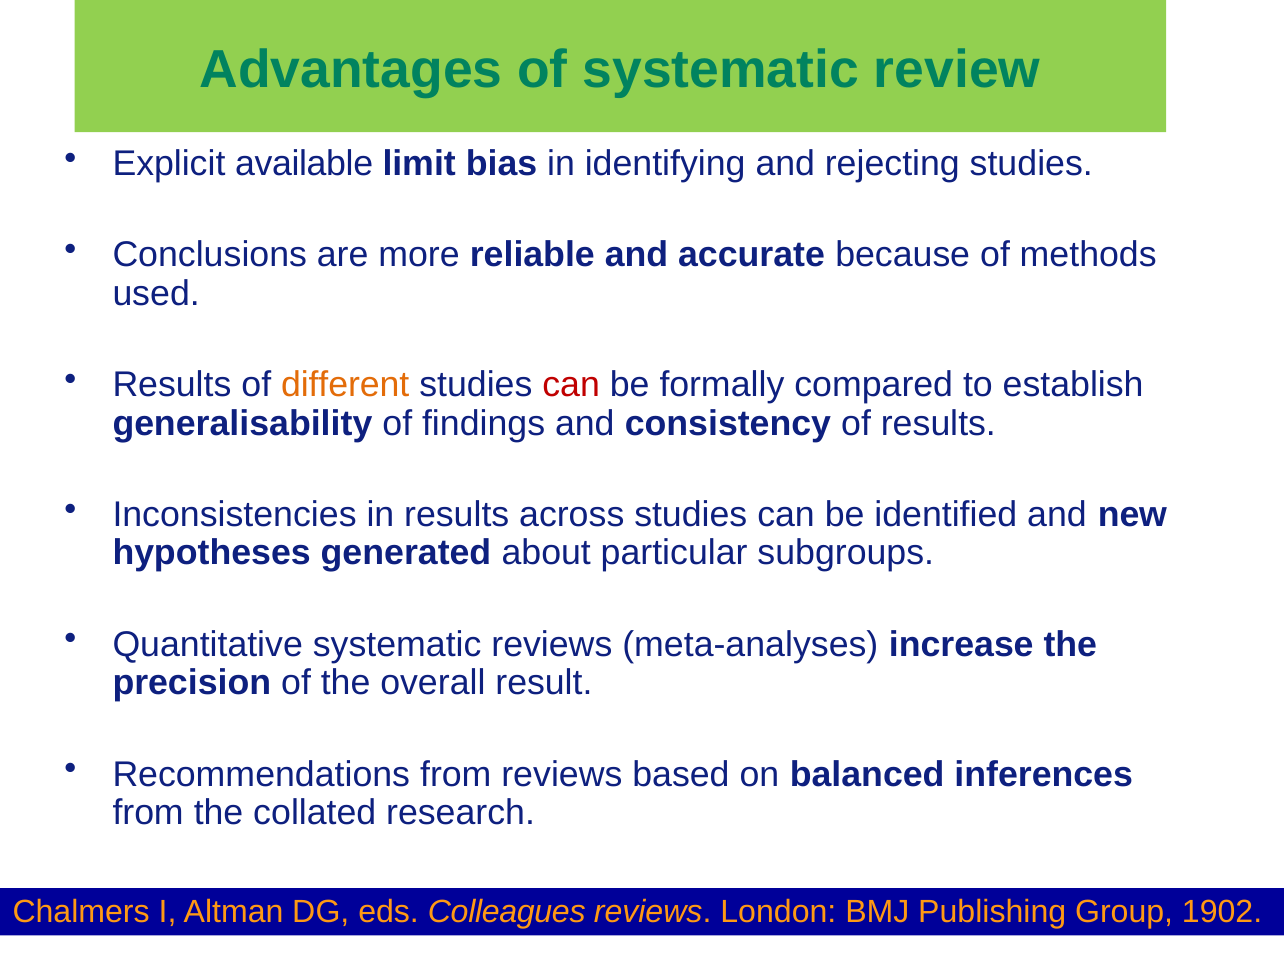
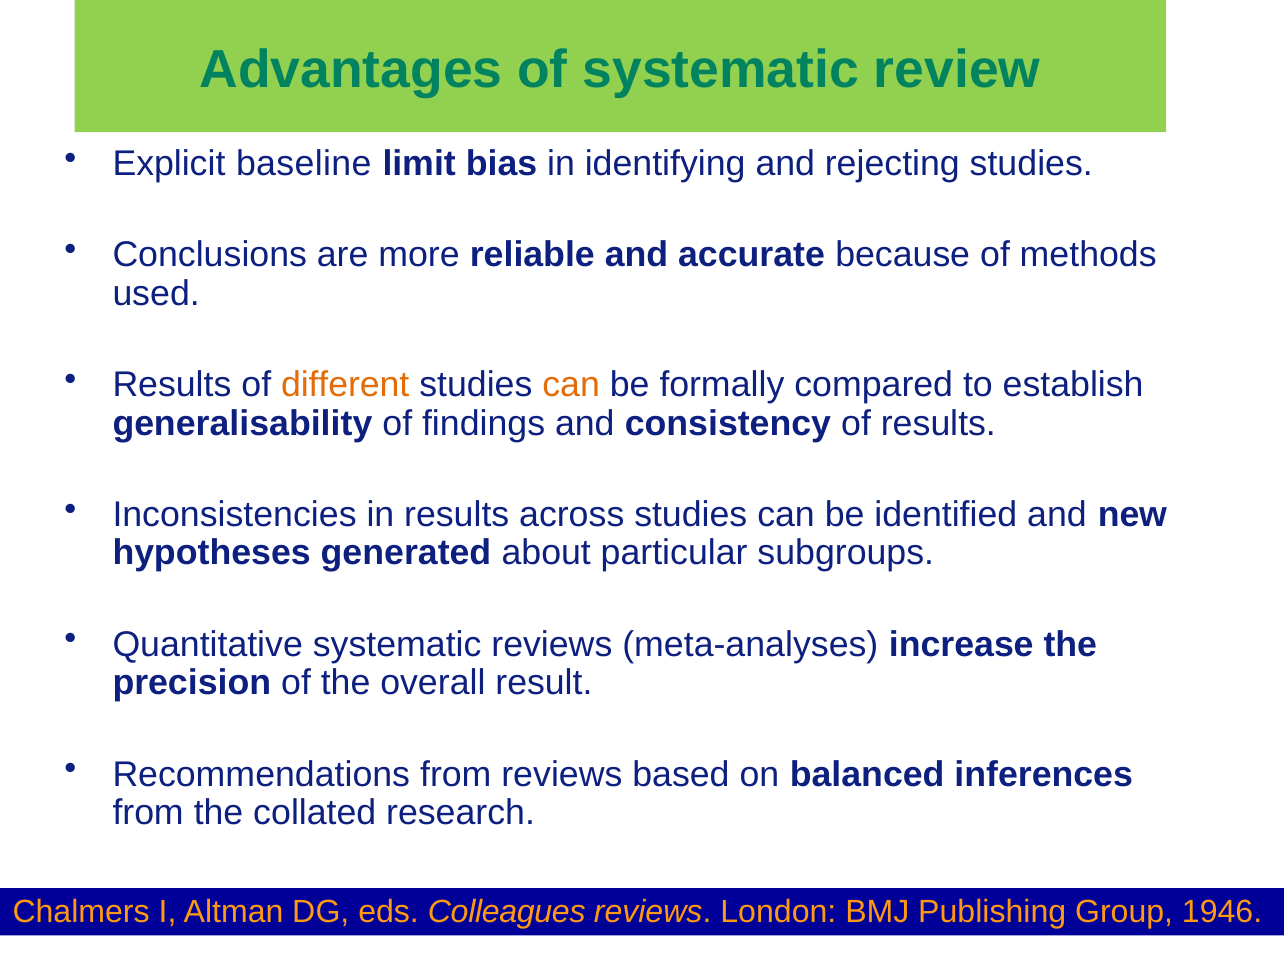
available: available -> baseline (304, 164)
can colour: red -> orange (571, 385)
1902: 1902 -> 1946 (1222, 912)
